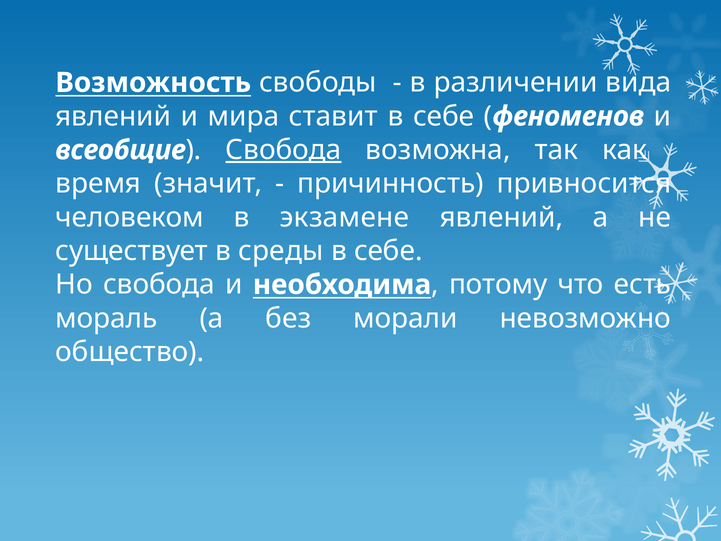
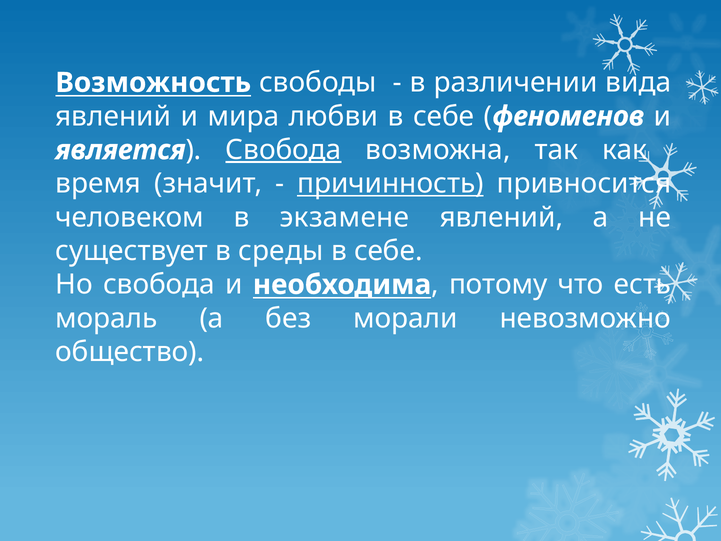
ставит: ставит -> любви (333, 116)
всеобщие: всеобщие -> является (121, 150)
причинность underline: none -> present (390, 184)
